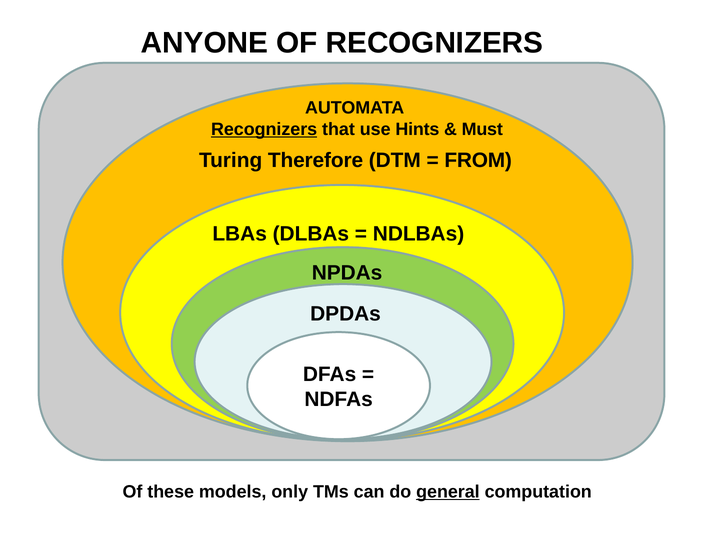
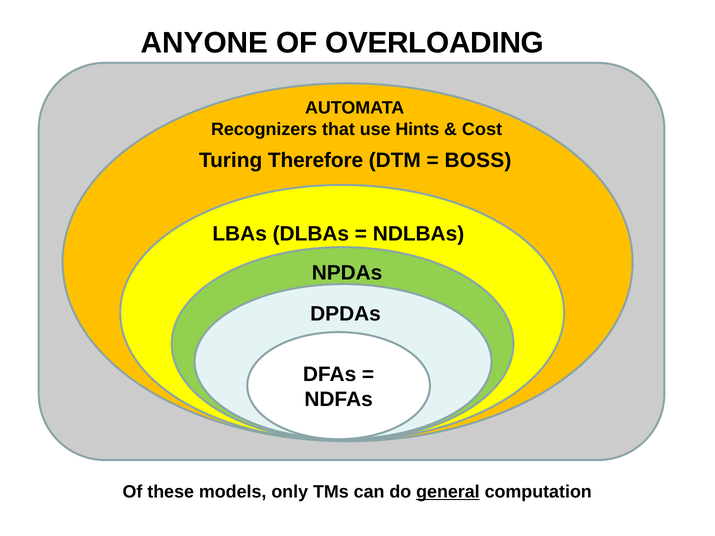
OF RECOGNIZERS: RECOGNIZERS -> OVERLOADING (435, 43)
Recognizers underline: present -> none (264, 129)
Must: Must -> Cost (482, 129)
FROM: FROM -> BOSS (478, 160)
